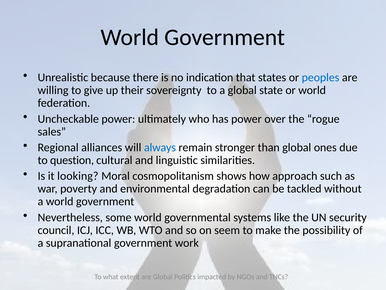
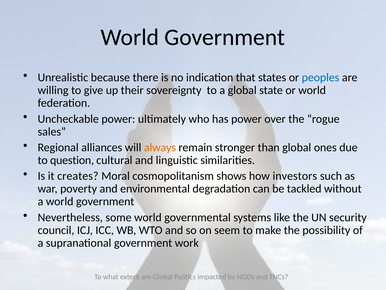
always colour: blue -> orange (160, 147)
looking: looking -> creates (78, 176)
approach: approach -> investors (295, 176)
